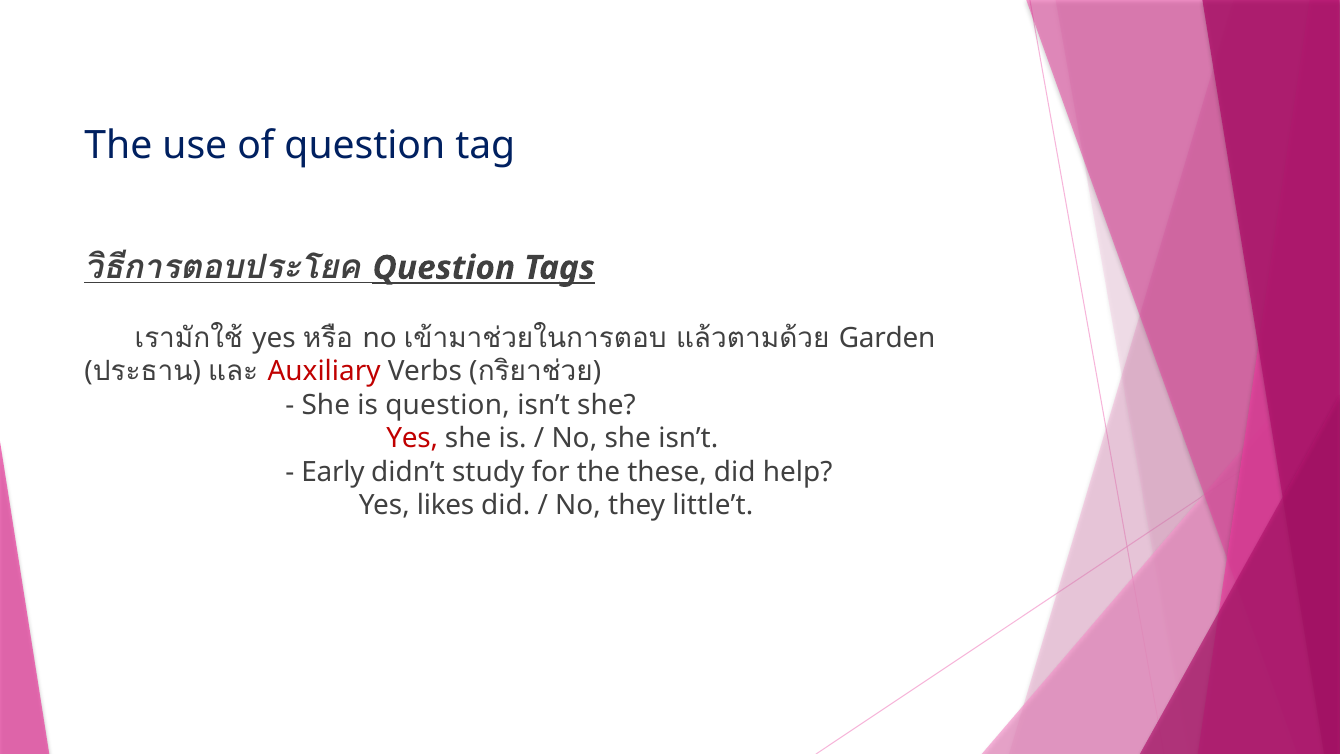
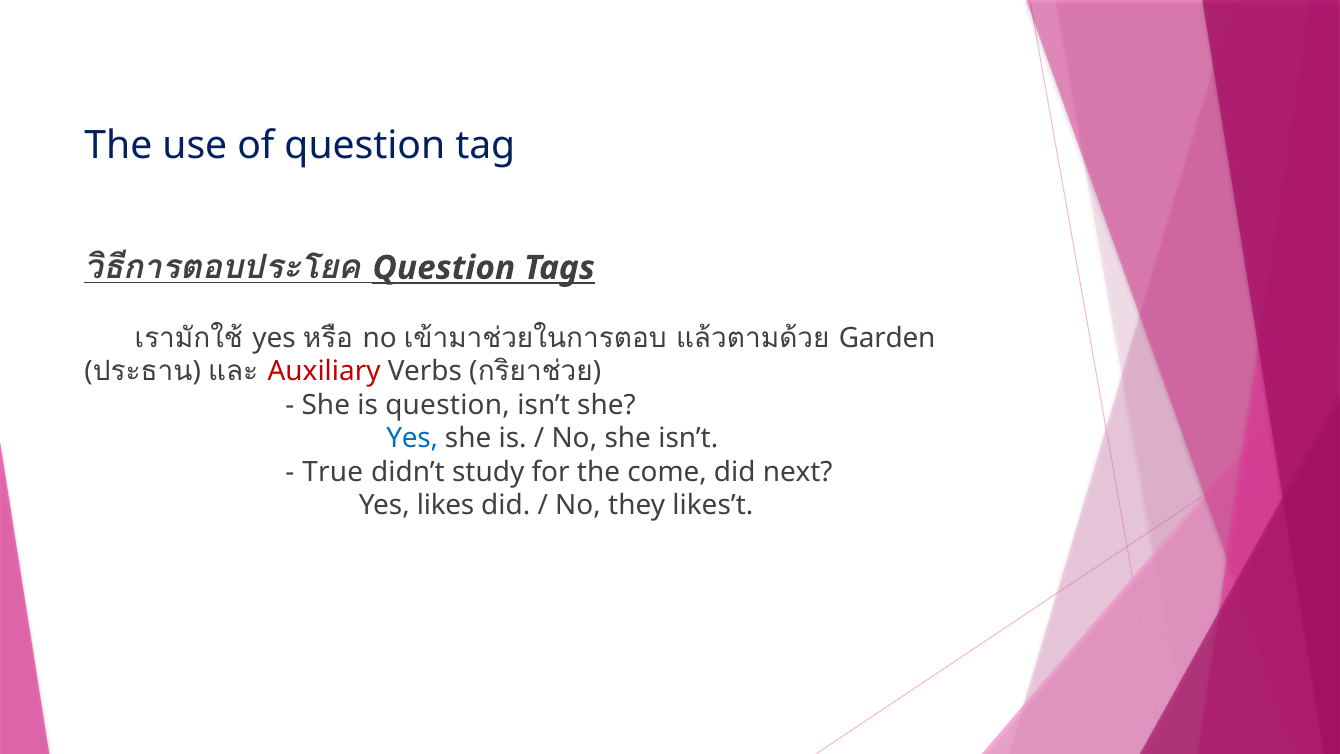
Yes colour: red -> blue (412, 438)
Early: Early -> True (333, 472)
these: these -> come (667, 472)
help: help -> next (798, 472)
little’t: little’t -> likes’t (713, 505)
